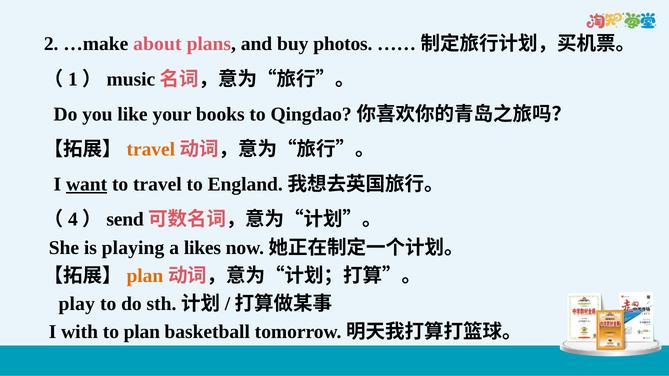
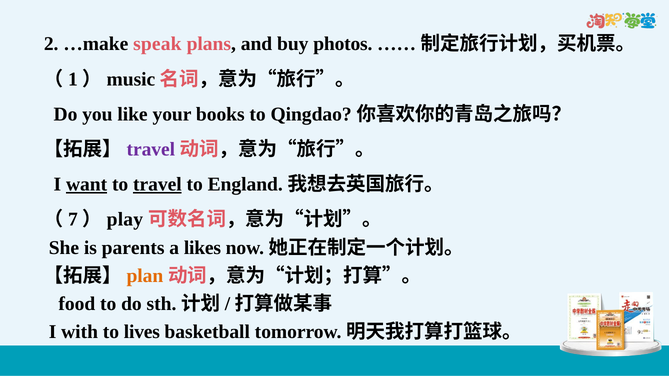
about: about -> speak (157, 44)
travel colour: orange -> purple (151, 149)
travel underline: none -> present (157, 185)
4: 4 -> 7 (73, 220)
send: send -> play (125, 220)
playing: playing -> parents (133, 248)
play: play -> food (77, 304)
to plan: plan -> lives (142, 332)
